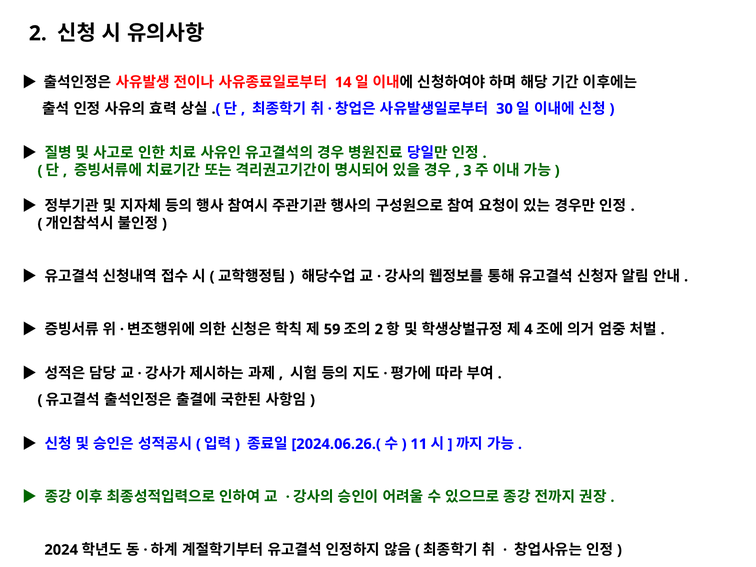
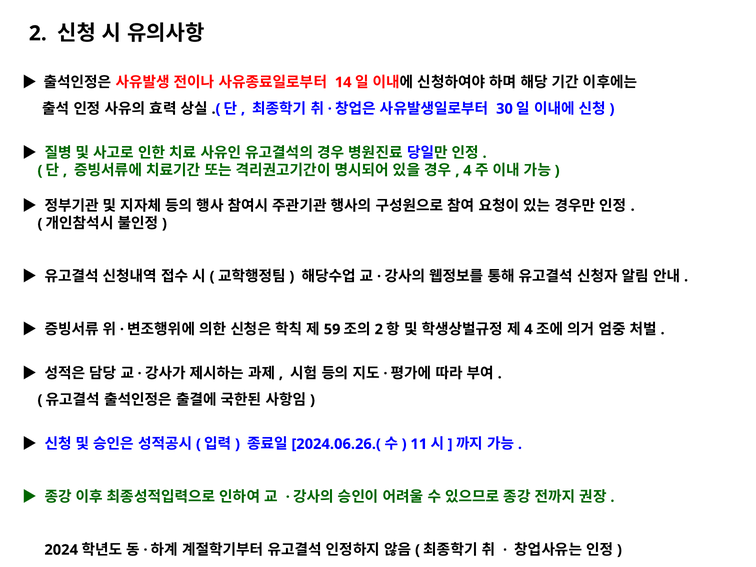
3: 3 -> 4 (467, 171)
